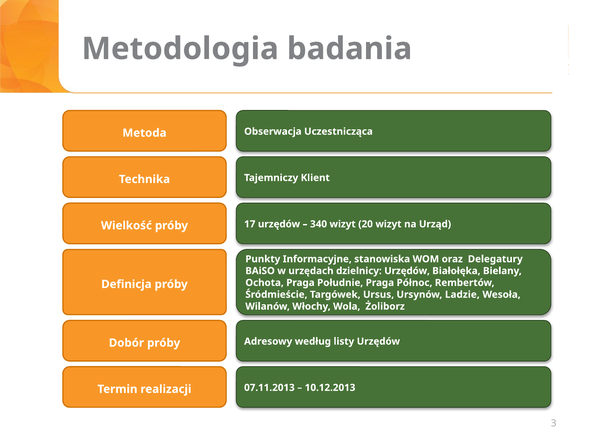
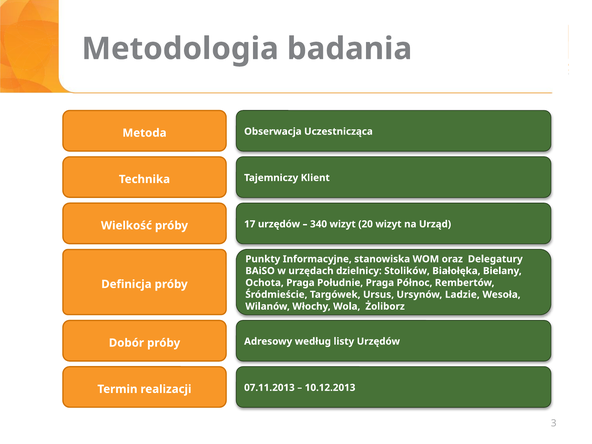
dzielnicy Urzędów: Urzędów -> Stolików (407, 271)
